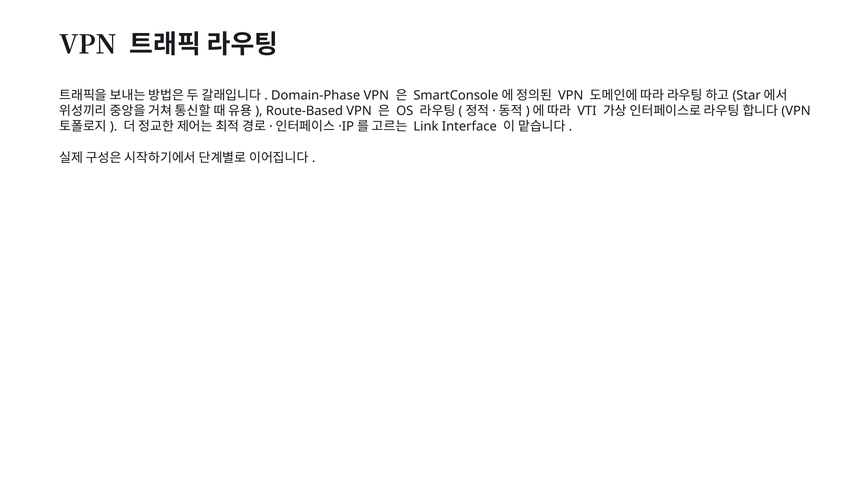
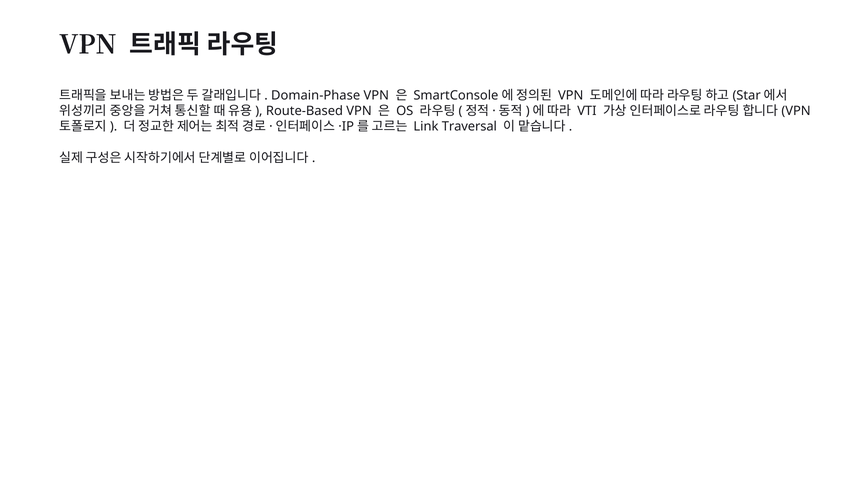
Interface: Interface -> Traversal (469, 127)
